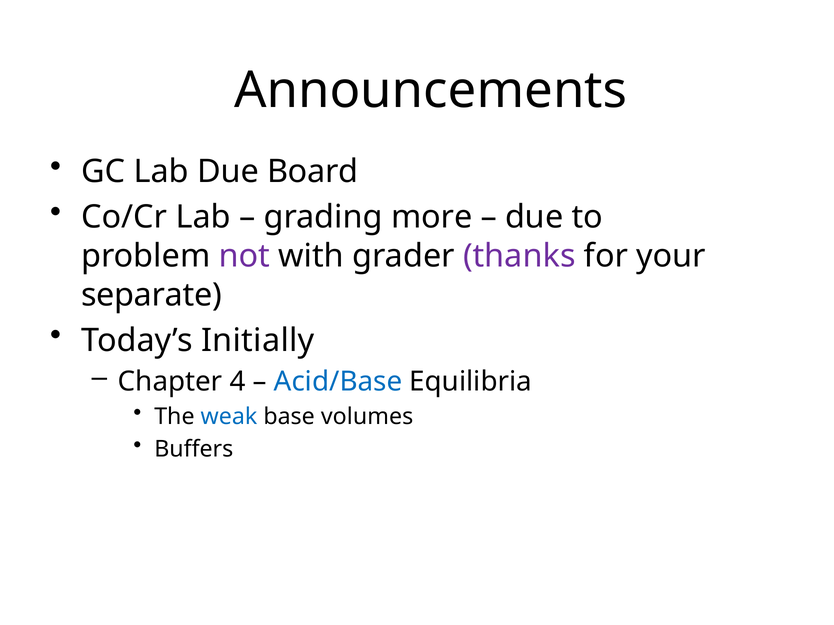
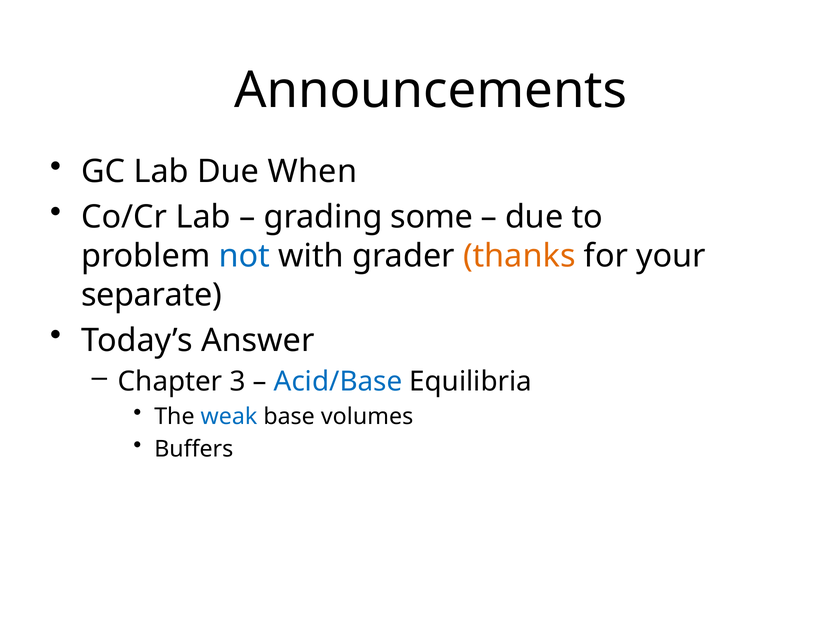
Board: Board -> When (312, 172)
more: more -> some (432, 217)
not colour: purple -> blue (244, 256)
thanks colour: purple -> orange (519, 256)
Initially: Initially -> Answer (258, 341)
4: 4 -> 3 (238, 382)
